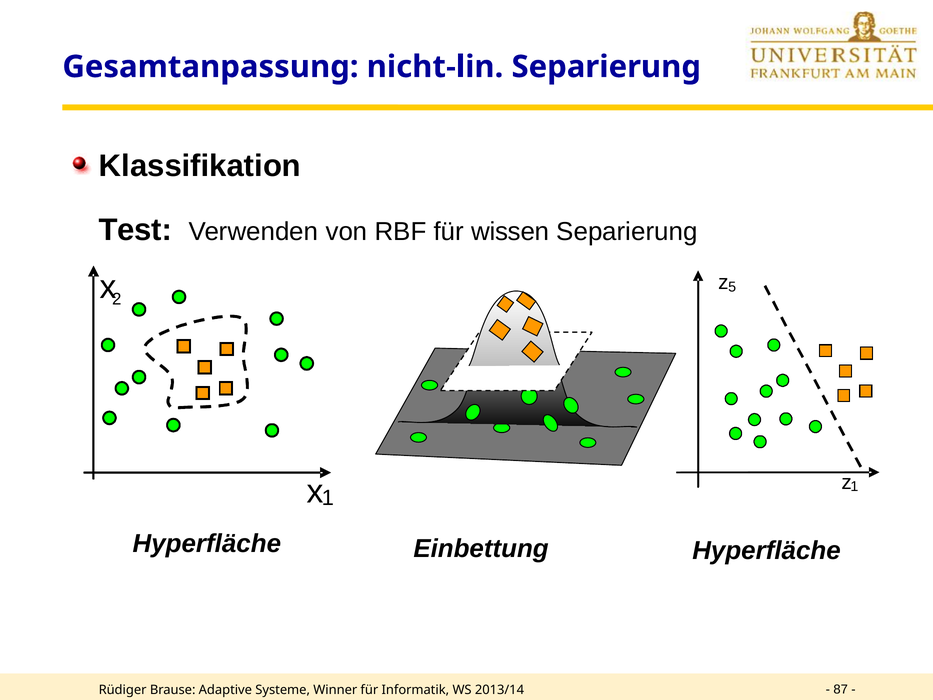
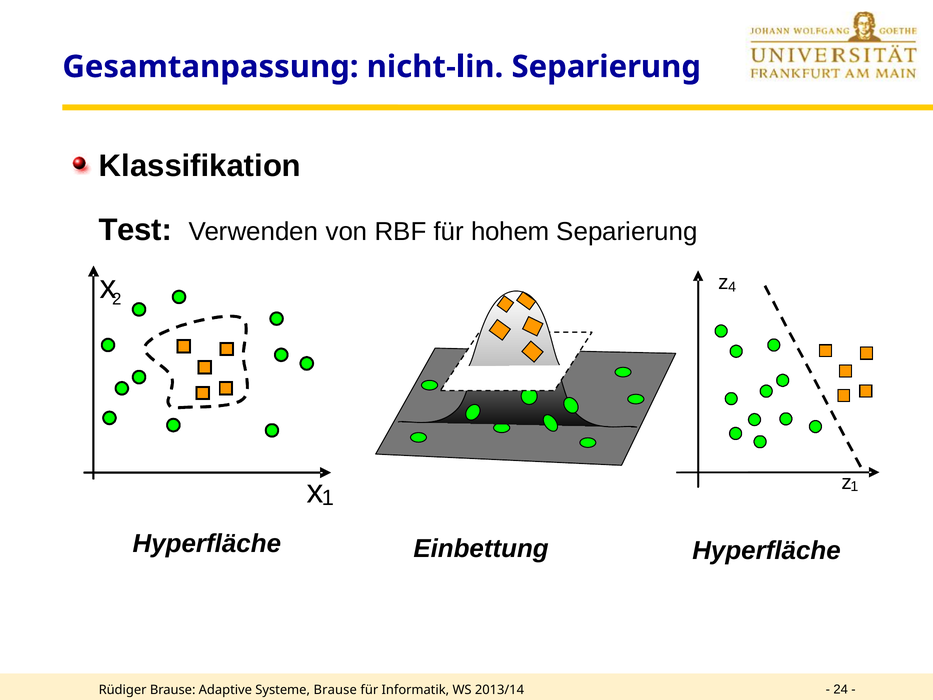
wissen: wissen -> hohem (510, 232)
5: 5 -> 4 (732, 287)
Systeme Winner: Winner -> Brause (335, 690)
87: 87 -> 24 (841, 689)
